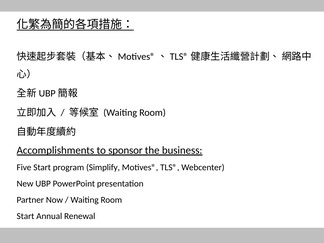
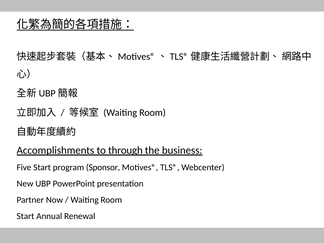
sponsor: sponsor -> through (125, 150)
Simplify: Simplify -> Sponsor (103, 167)
